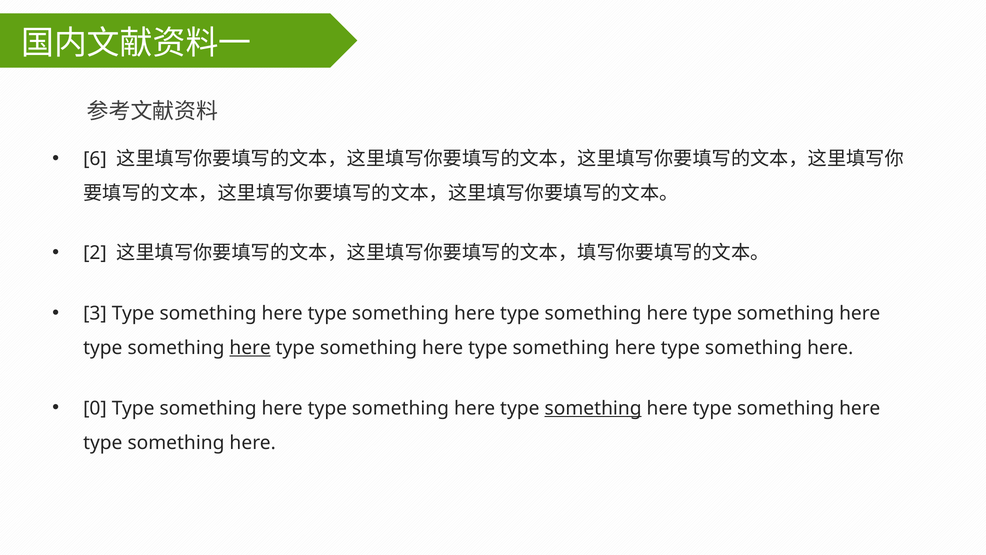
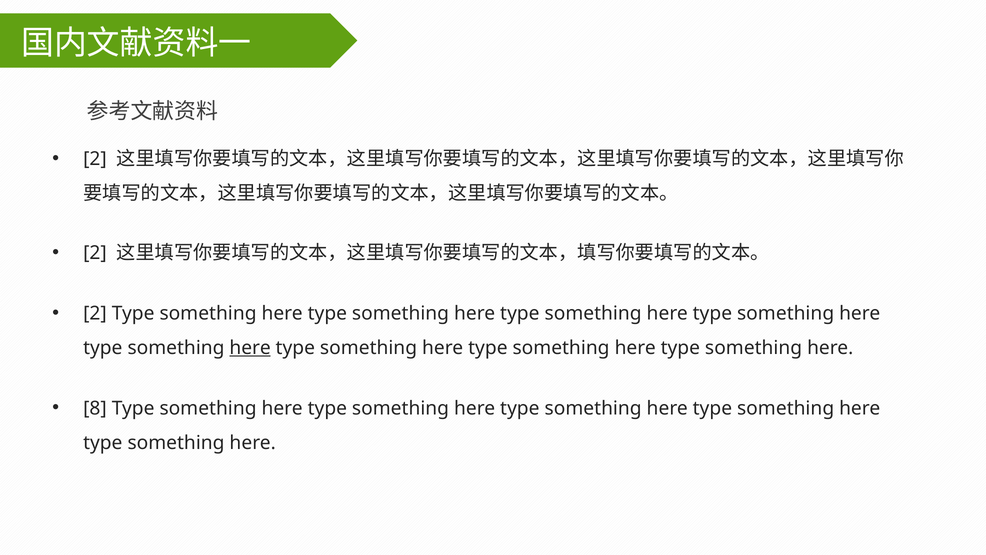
6: 6 -> 2 (95, 159)
3: 3 -> 2 (95, 313)
0: 0 -> 8 (95, 408)
something underline: present -> none (593, 408)
